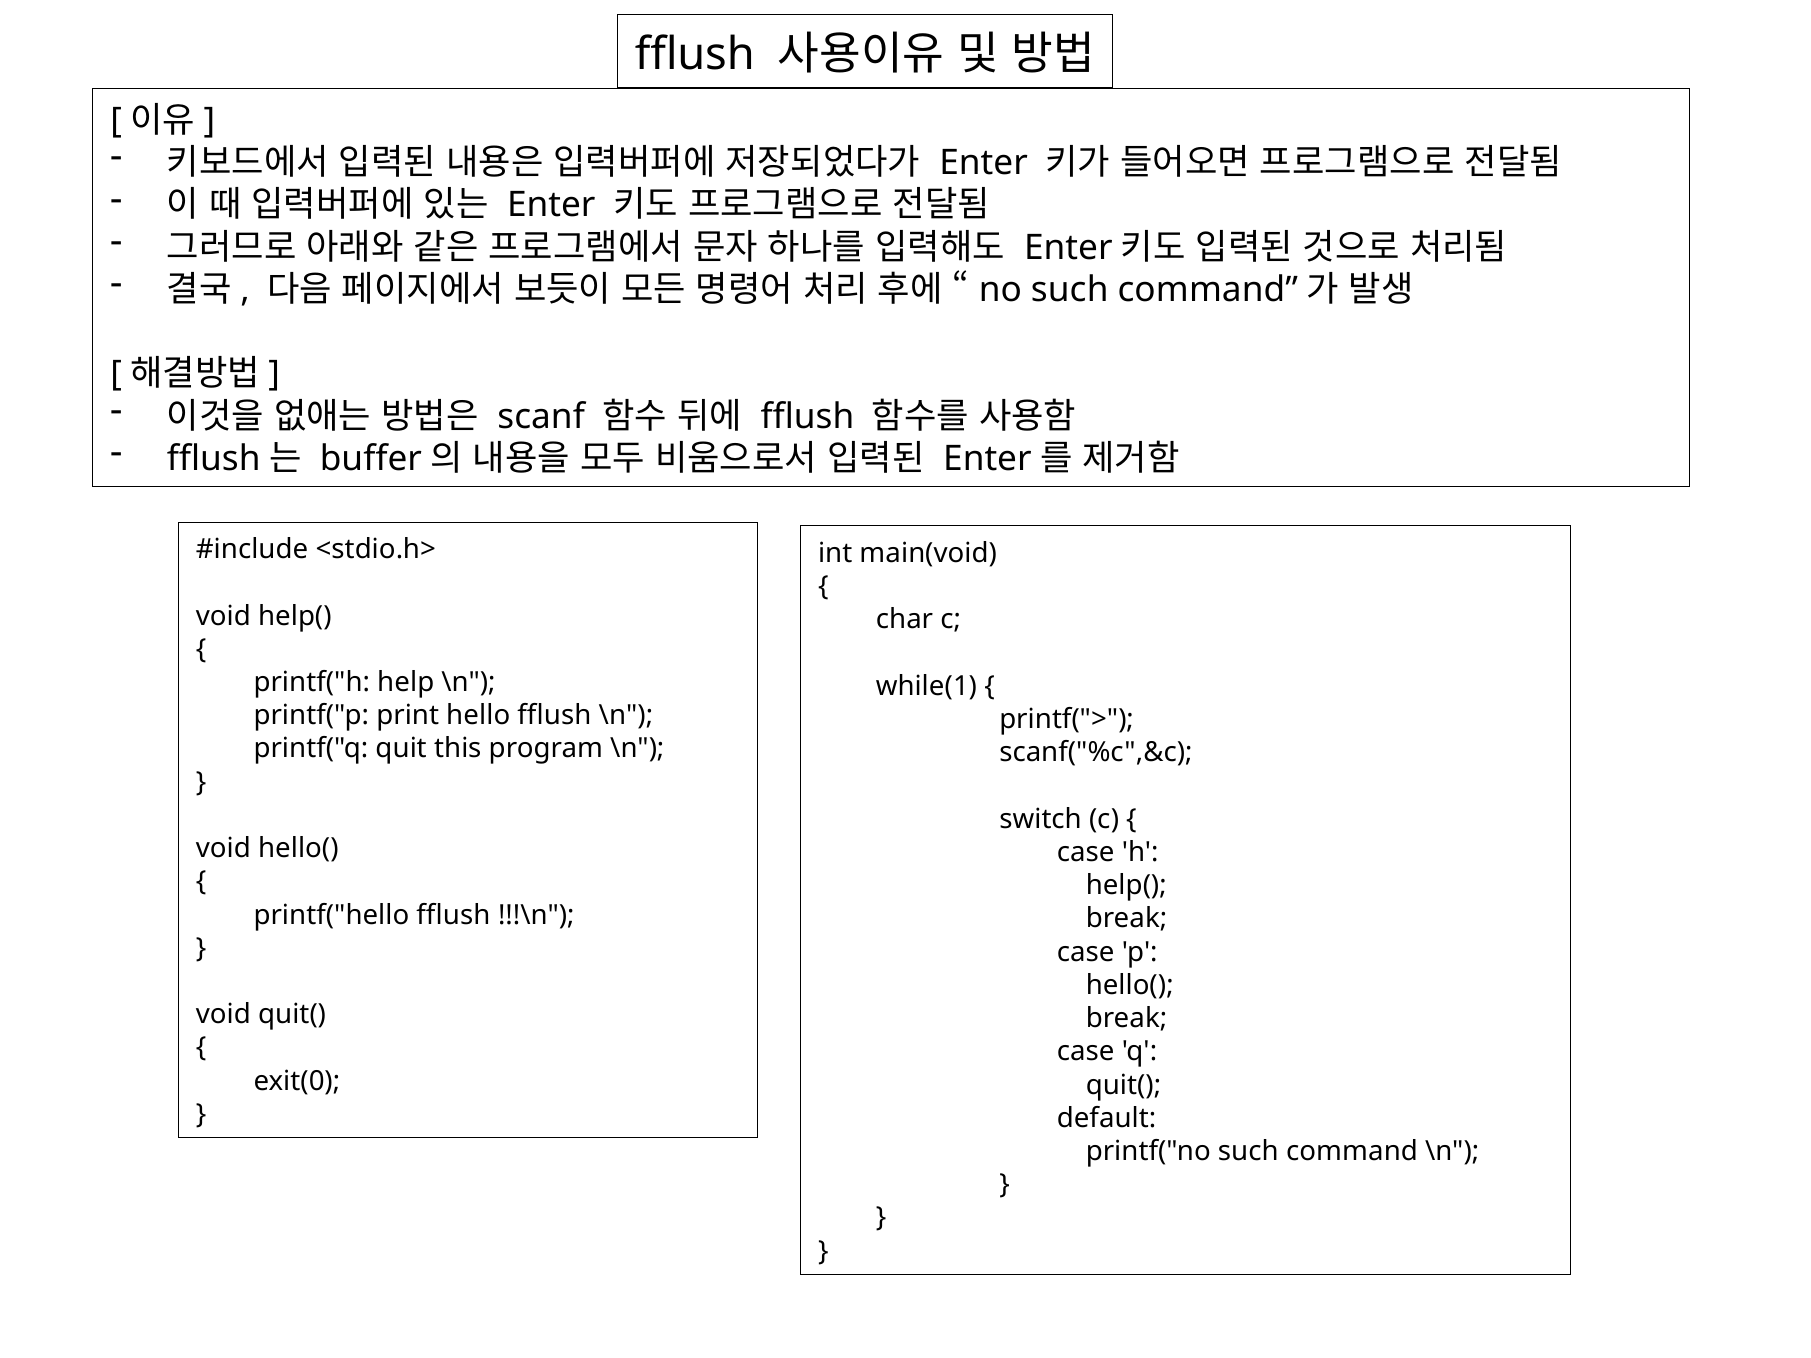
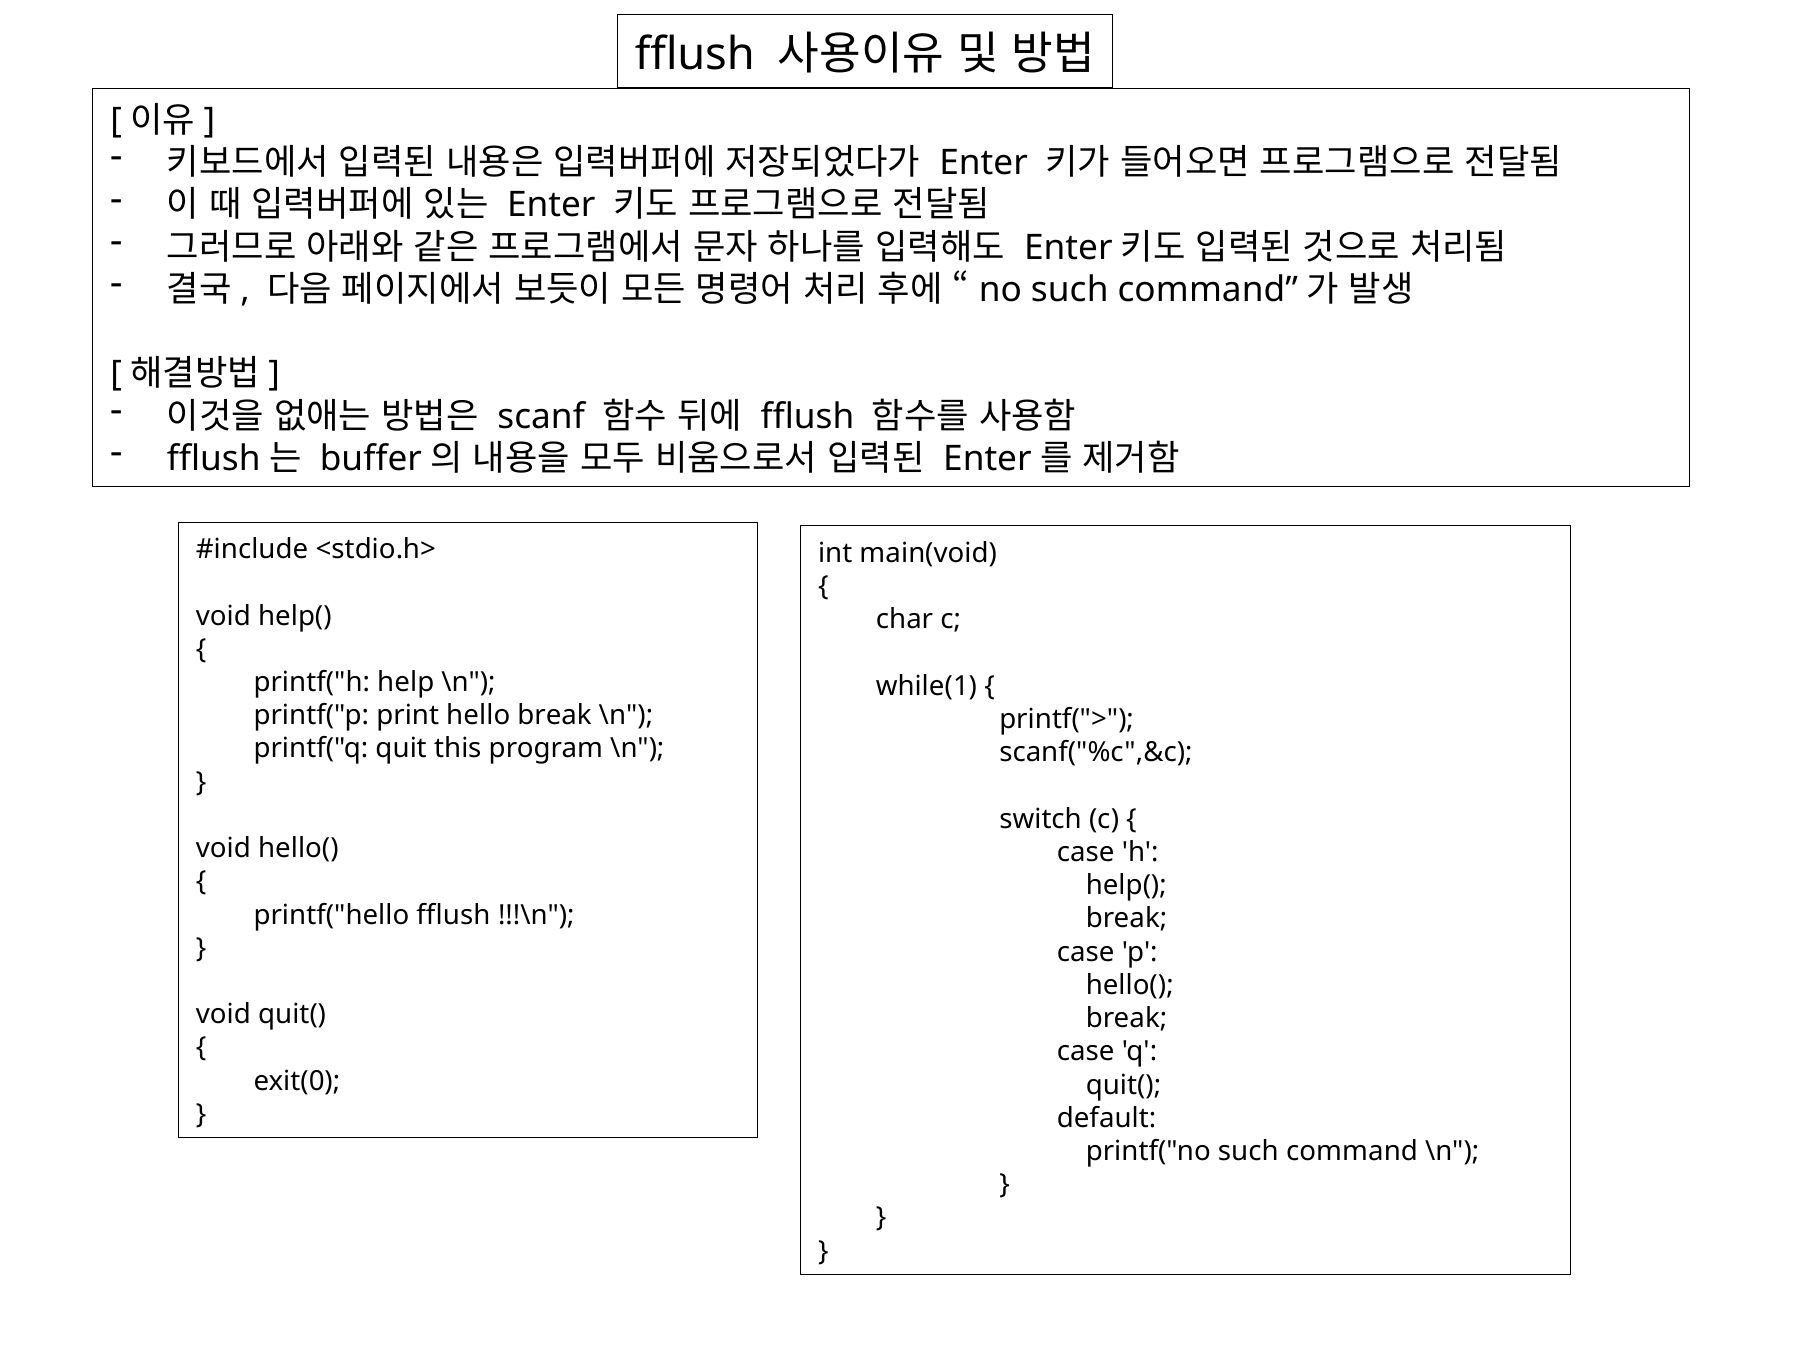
hello fflush: fflush -> break (554, 716)
